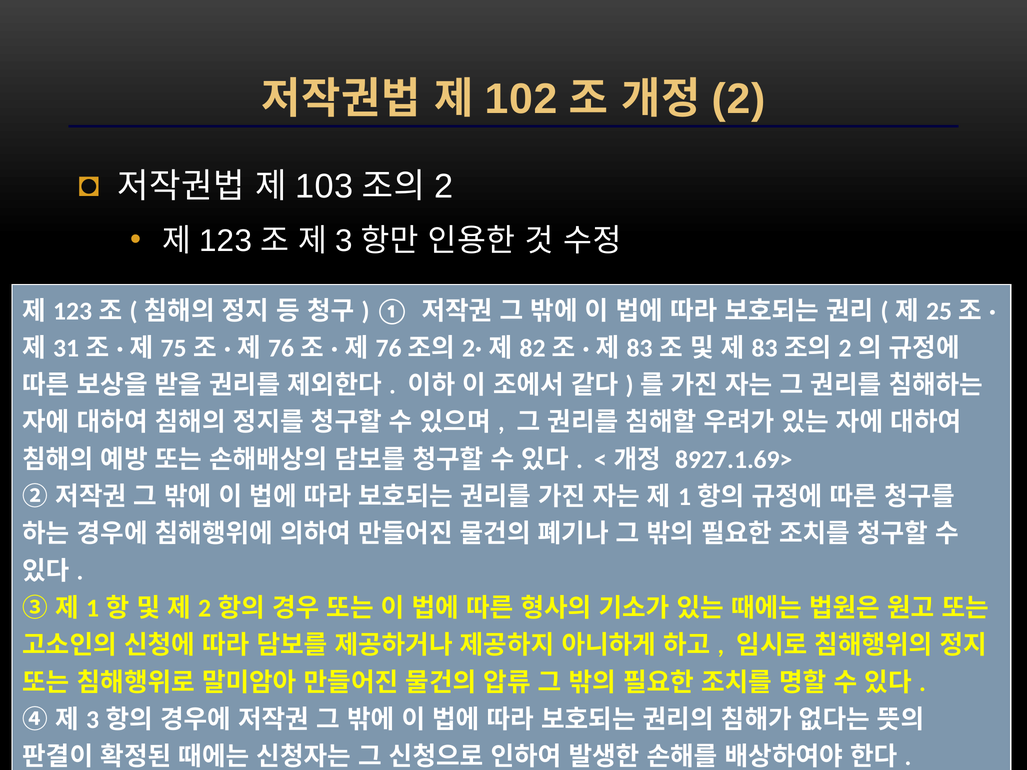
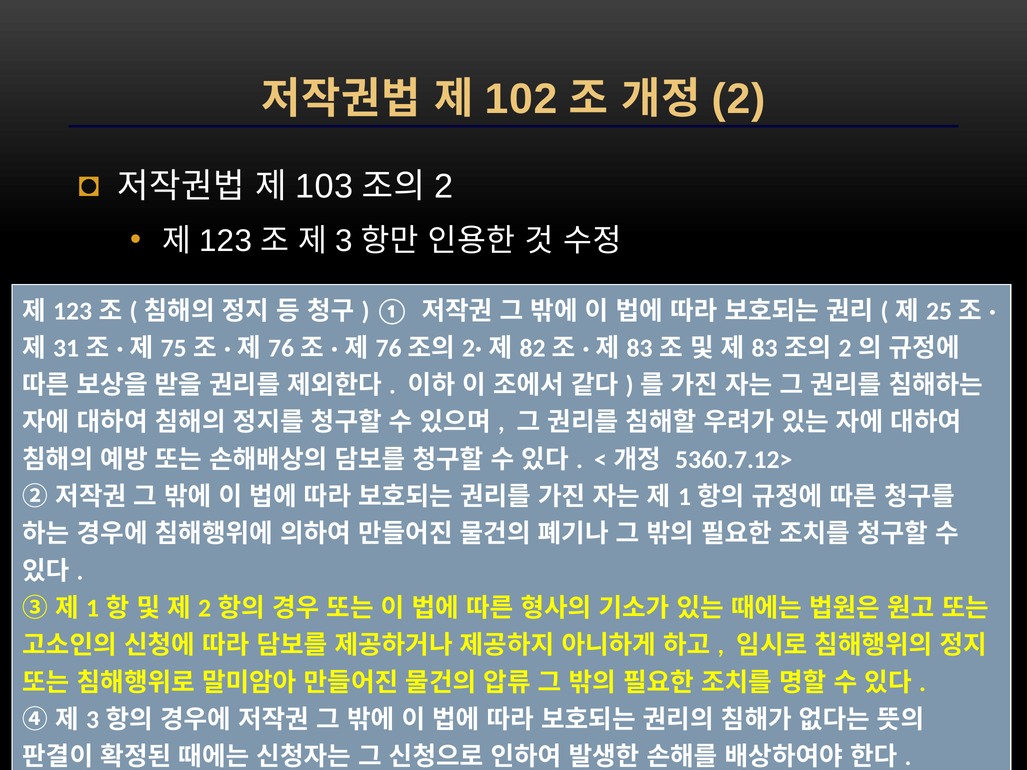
8927.1.69>: 8927.1.69> -> 5360.7.12> (734, 460)
